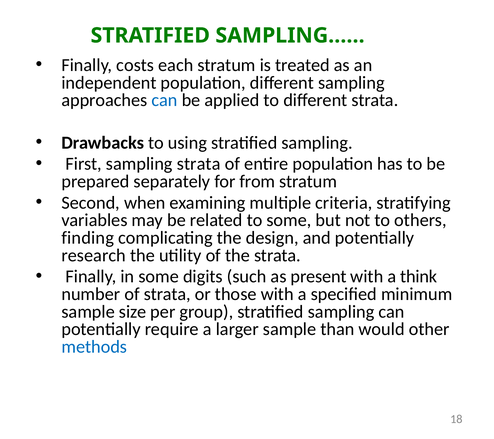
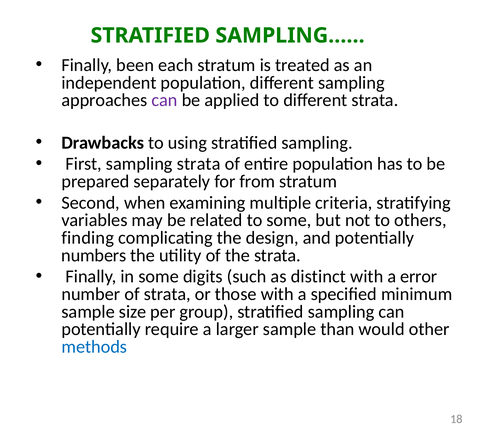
costs: costs -> been (135, 65)
can colour: blue -> purple (165, 100)
research: research -> numbers (94, 255)
present: present -> distinct (318, 277)
think: think -> error (419, 277)
